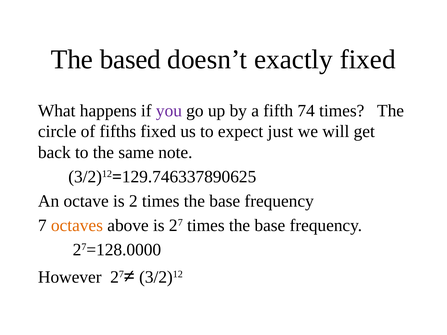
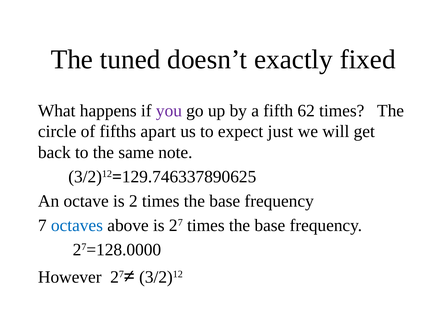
based: based -> tuned (130, 60)
74: 74 -> 62 (306, 111)
fifths fixed: fixed -> apart (158, 132)
octaves colour: orange -> blue (77, 226)
